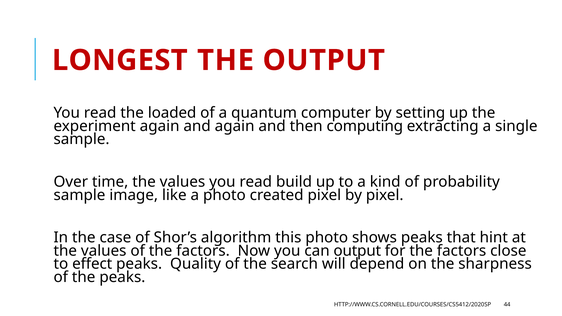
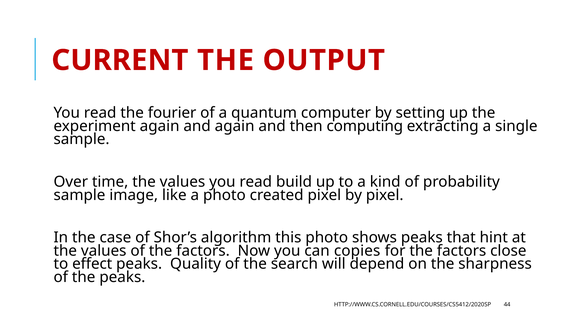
LONGEST: LONGEST -> CURRENT (120, 60)
loaded: loaded -> fourier (172, 113)
can output: output -> copies (357, 251)
